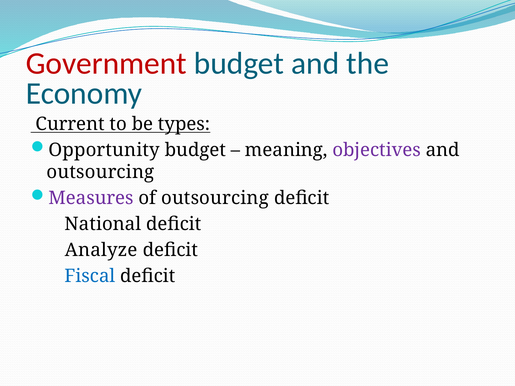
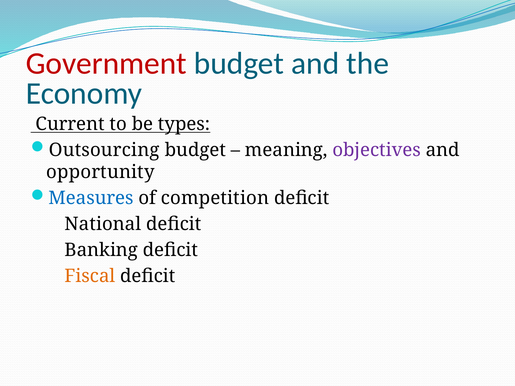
Opportunity: Opportunity -> Outsourcing (104, 150)
outsourcing: outsourcing -> opportunity (100, 172)
Measures colour: purple -> blue (91, 198)
of outsourcing: outsourcing -> competition (215, 198)
Analyze: Analyze -> Banking (101, 250)
Fiscal colour: blue -> orange (90, 276)
